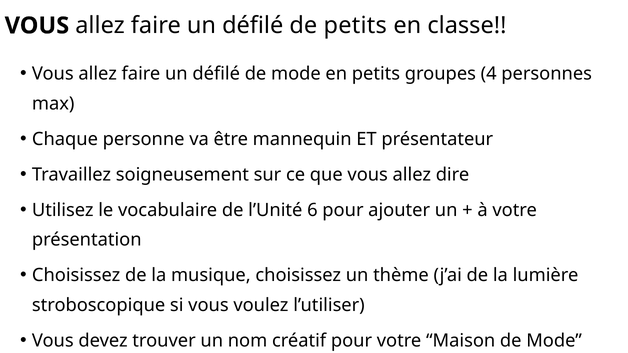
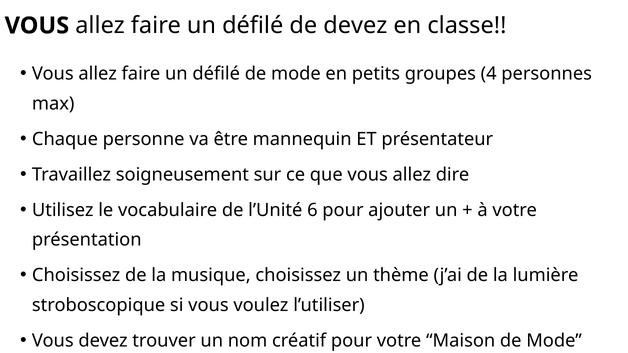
de petits: petits -> devez (355, 26)
